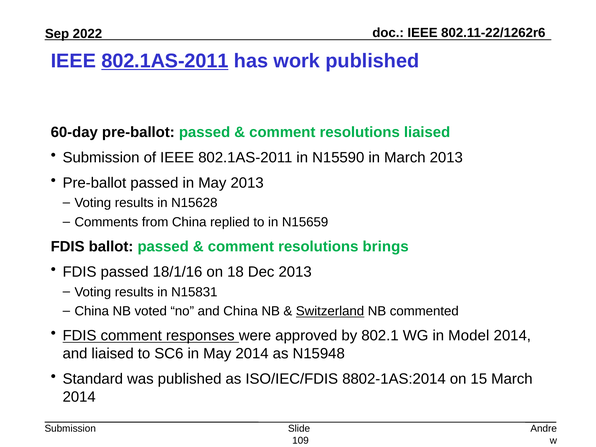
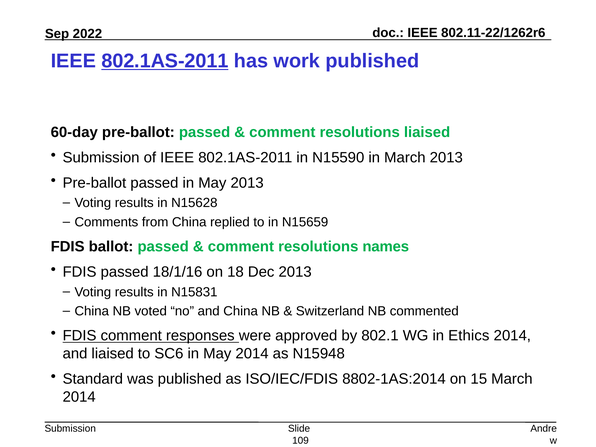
brings: brings -> names (386, 247)
Switzerland underline: present -> none (330, 311)
Model: Model -> Ethics (469, 336)
